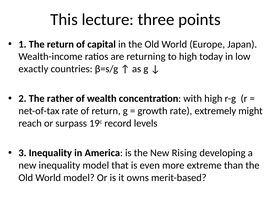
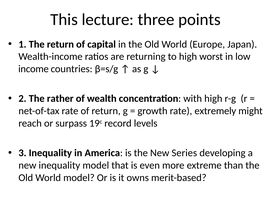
today: today -> worst (211, 57)
exactly: exactly -> income (33, 69)
Rising: Rising -> Series (184, 153)
